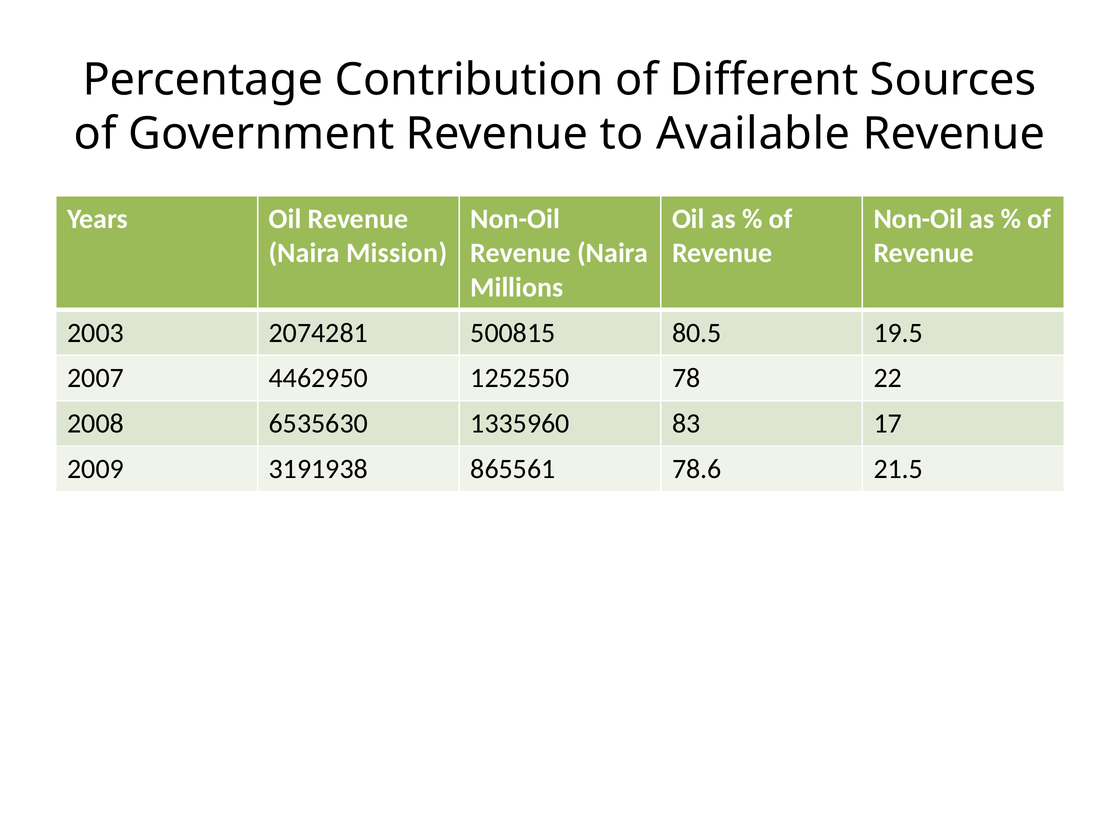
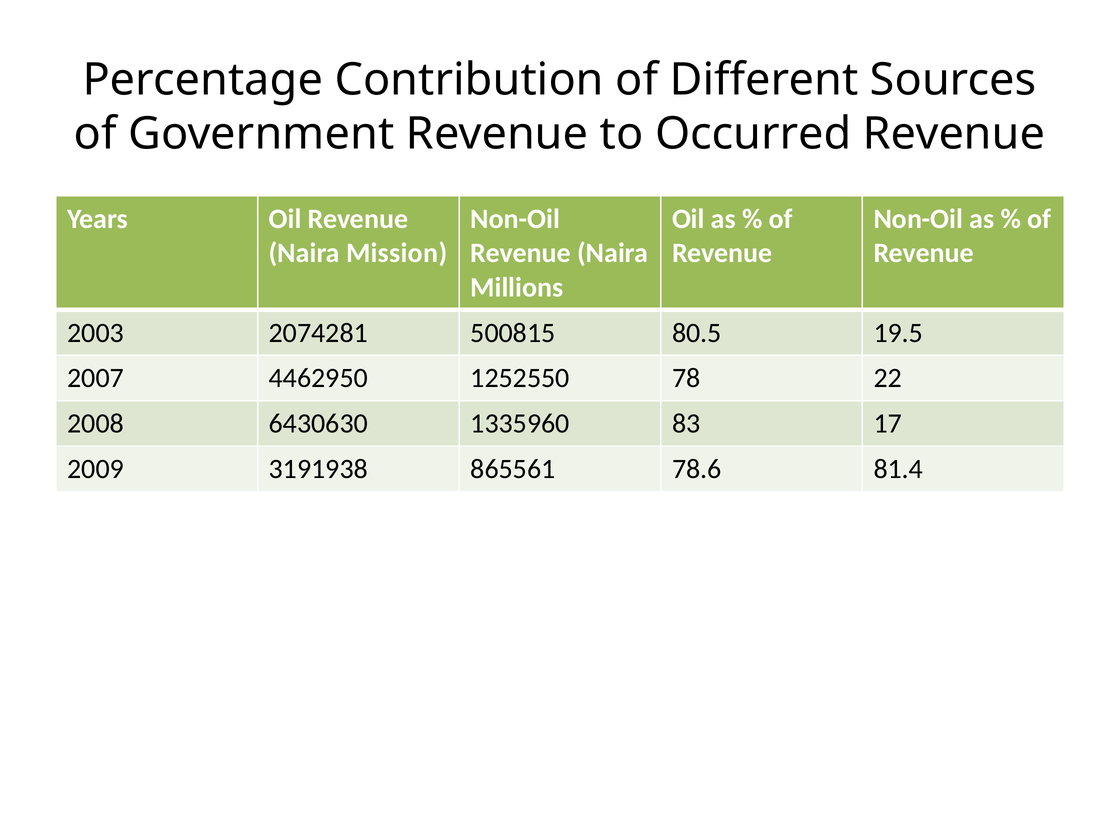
Available: Available -> Occurred (753, 134)
6535630: 6535630 -> 6430630 (318, 424)
21.5: 21.5 -> 81.4 (898, 469)
